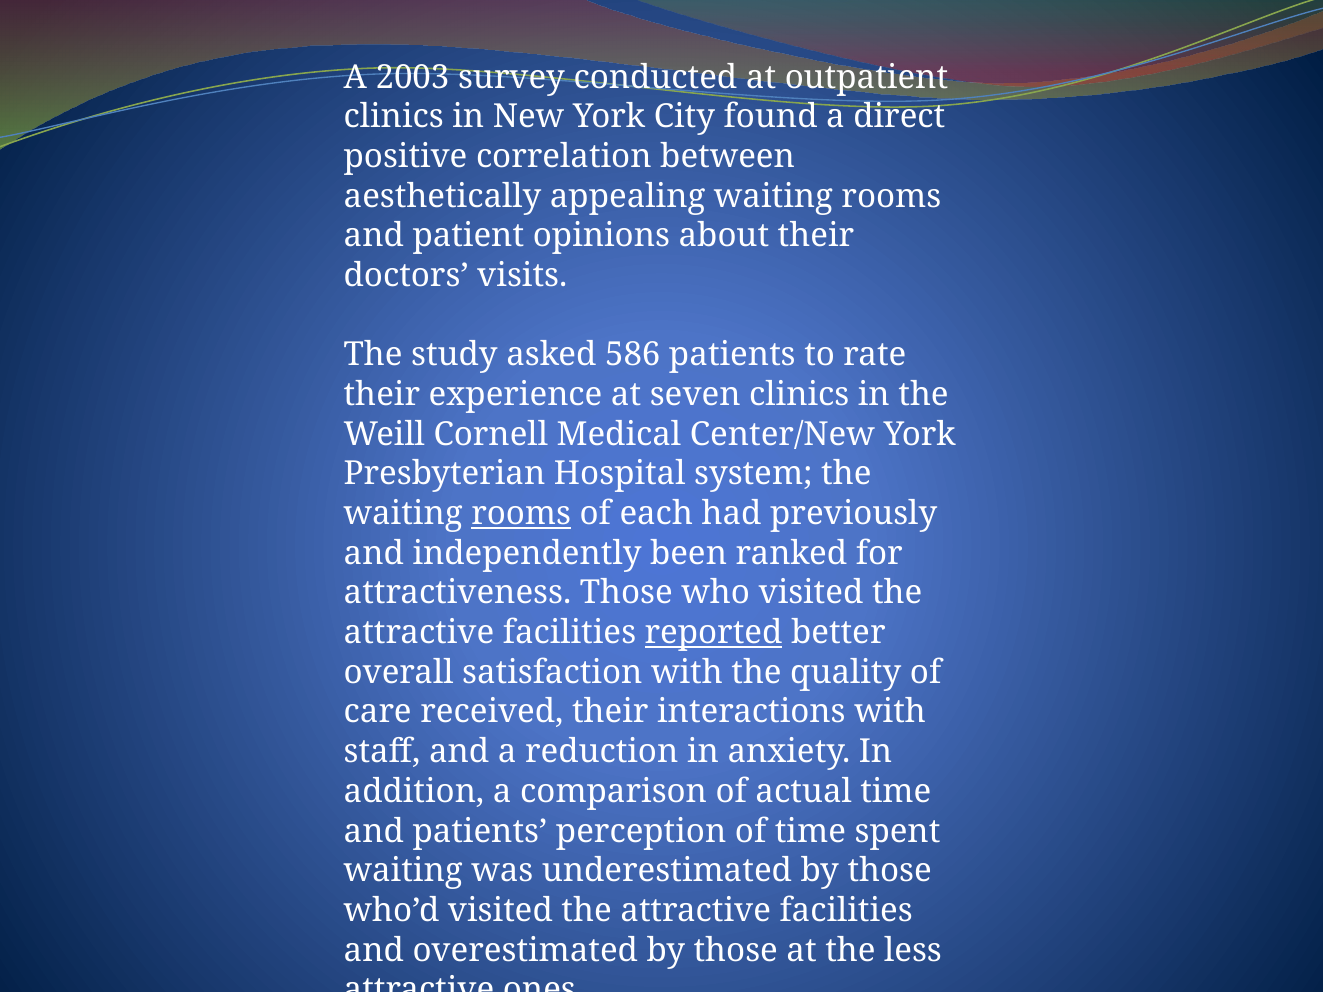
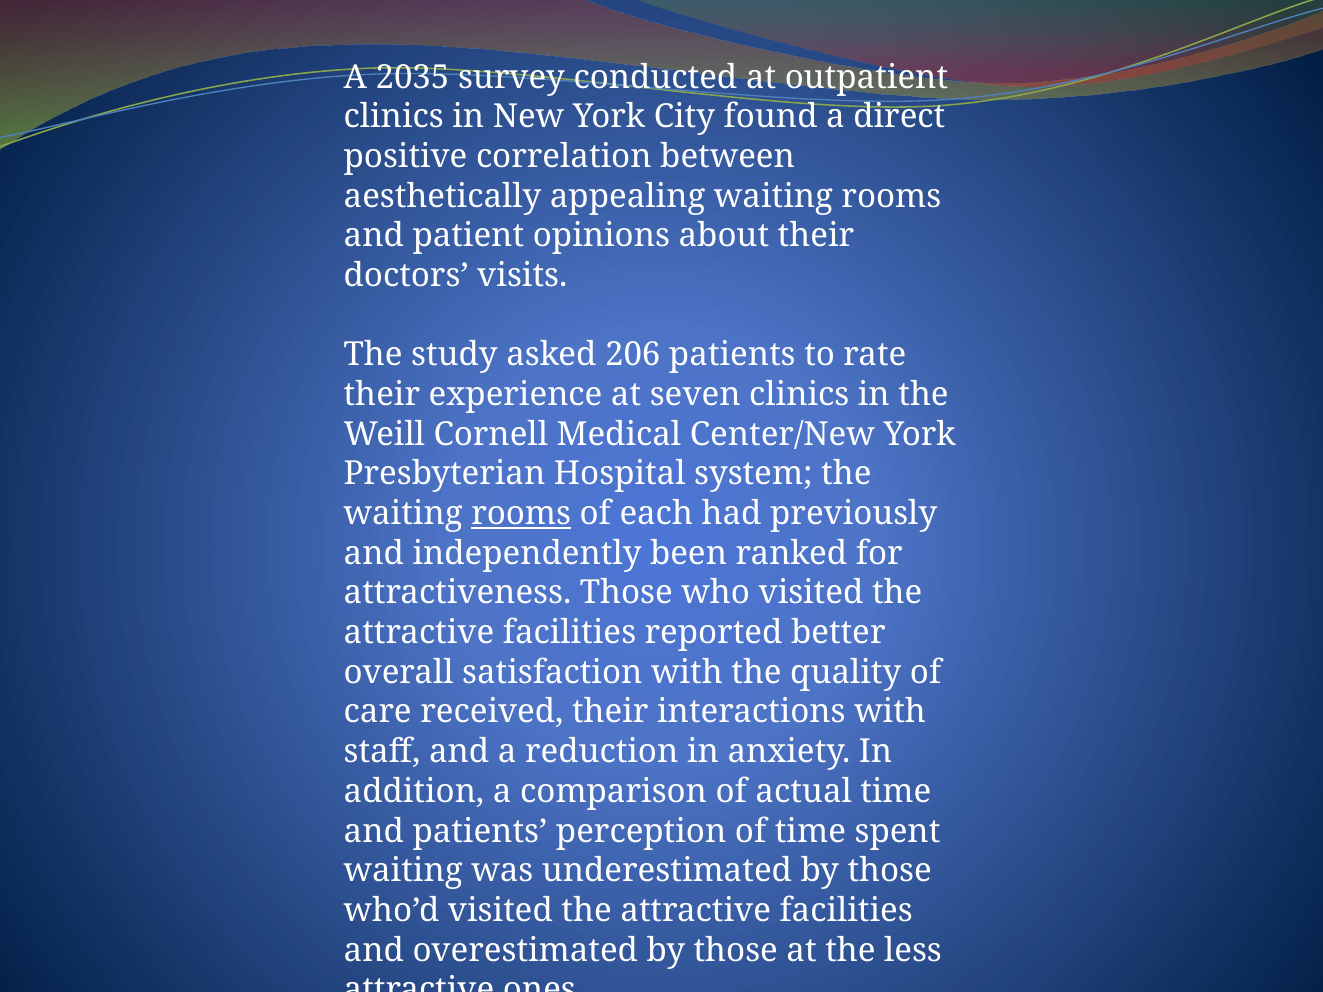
2003: 2003 -> 2035 (412, 77)
586: 586 -> 206 (633, 355)
reported underline: present -> none (714, 633)
